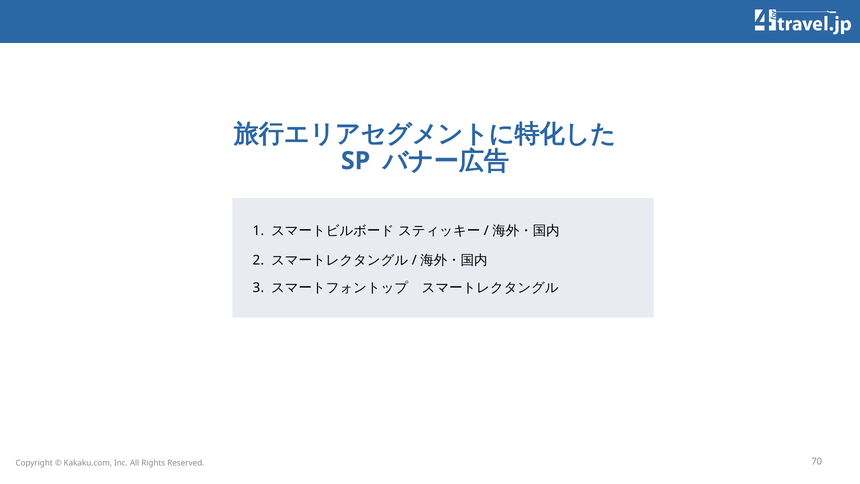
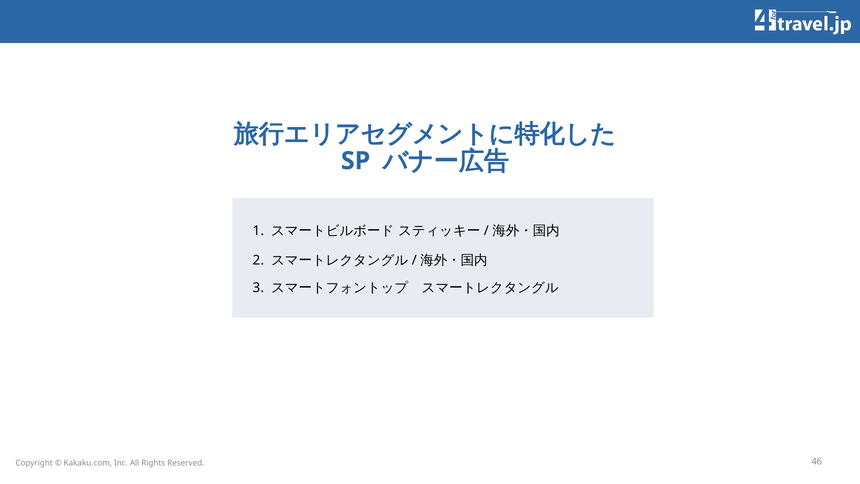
70: 70 -> 46 (817, 461)
